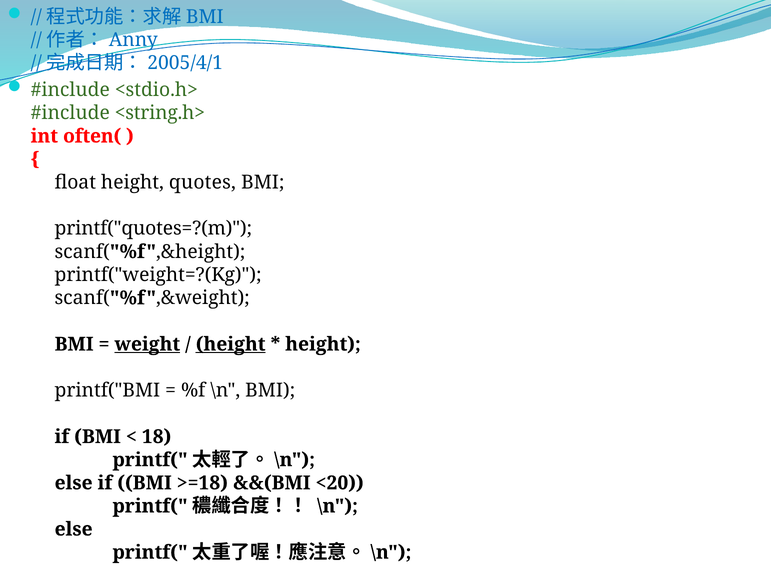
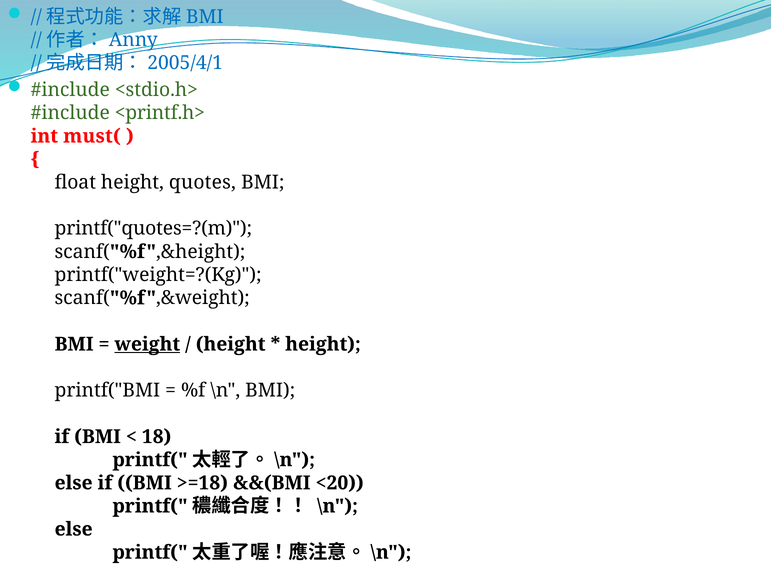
<string.h>: <string.h> -> <printf.h> (160, 113)
often(: often( -> must( (92, 136)
height underline: present -> none (231, 344)
